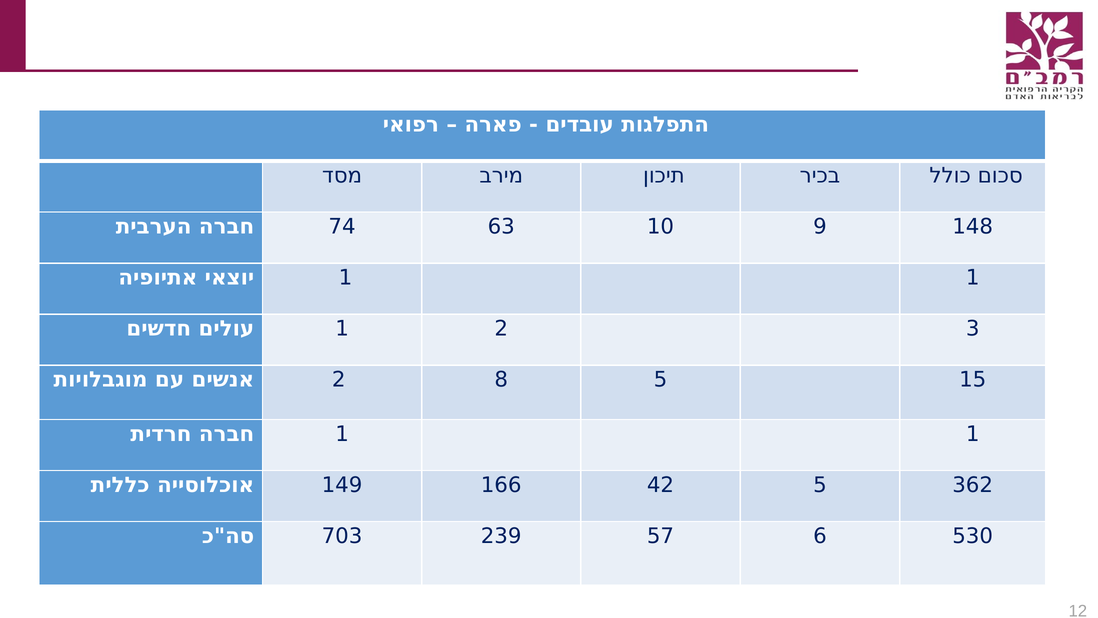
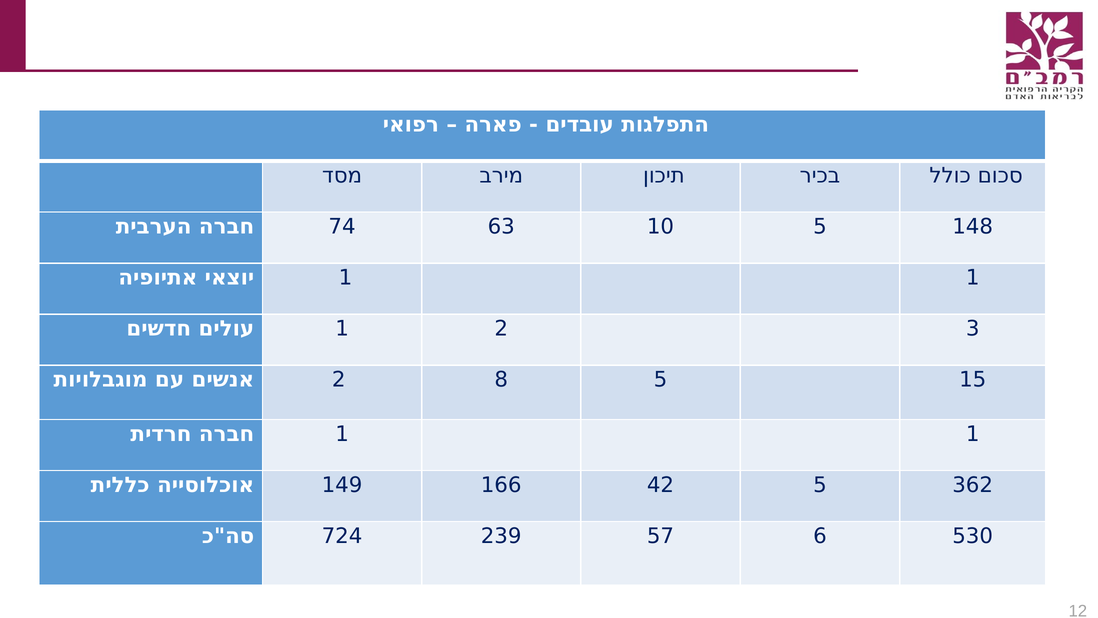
10 9: 9 -> 5 (820, 227)
703: 703 -> 724 (342, 536)
